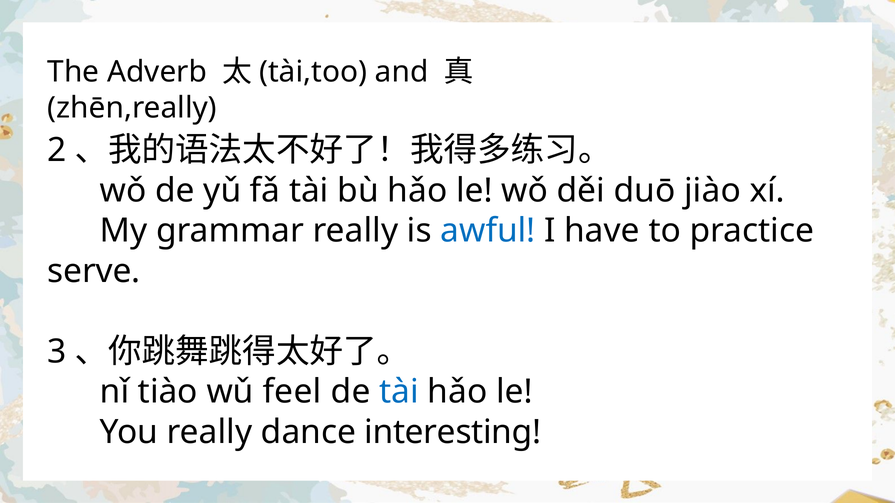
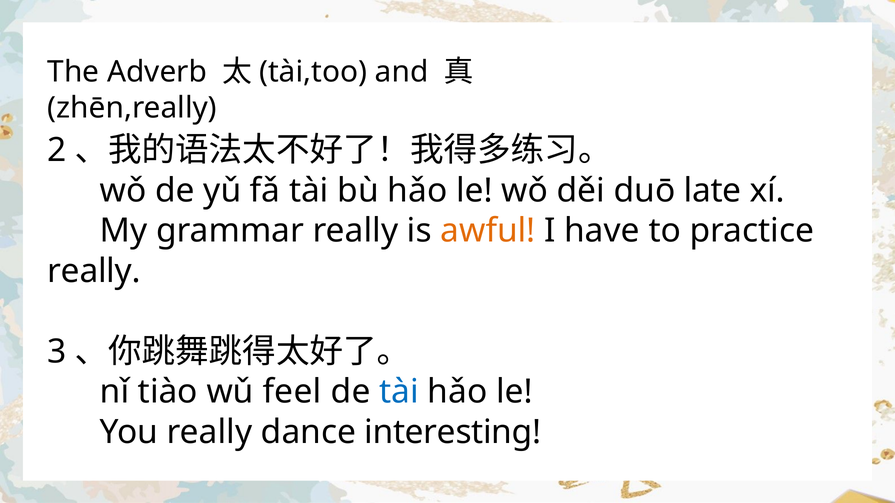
jiào: jiào -> late (713, 191)
awful colour: blue -> orange (488, 231)
serve: serve -> really (94, 271)
